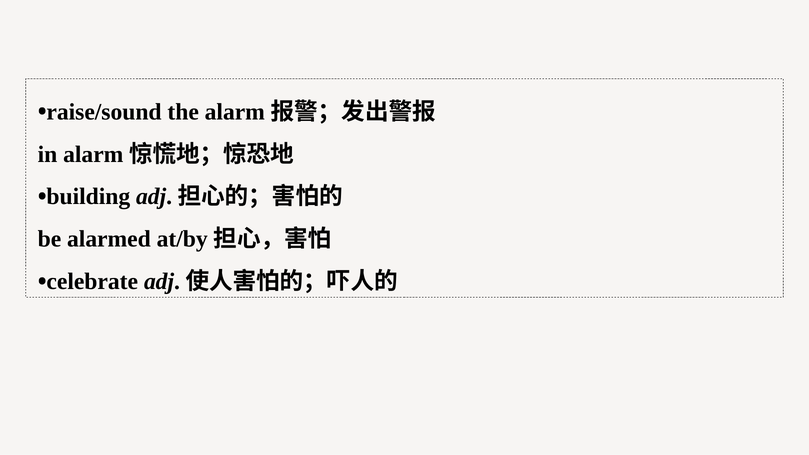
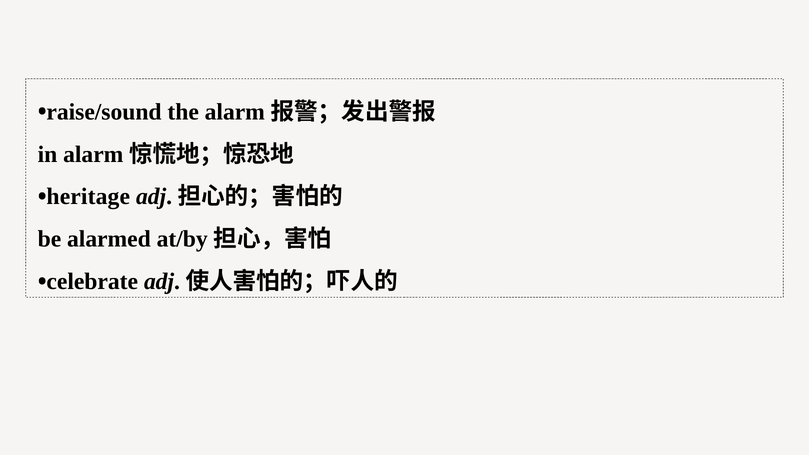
building: building -> heritage (88, 197)
